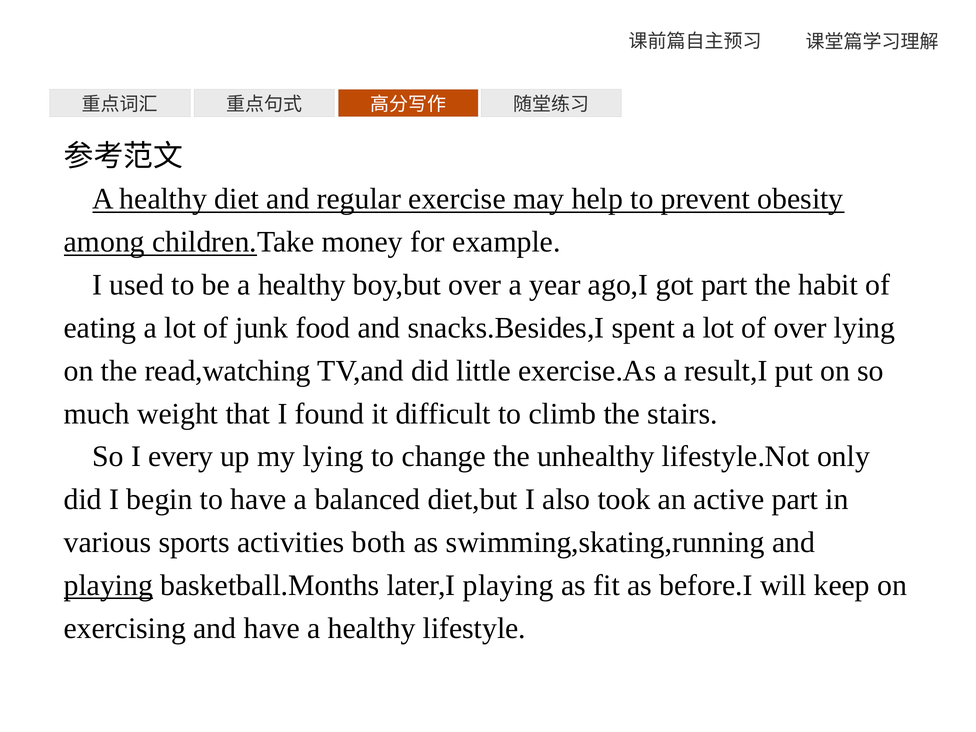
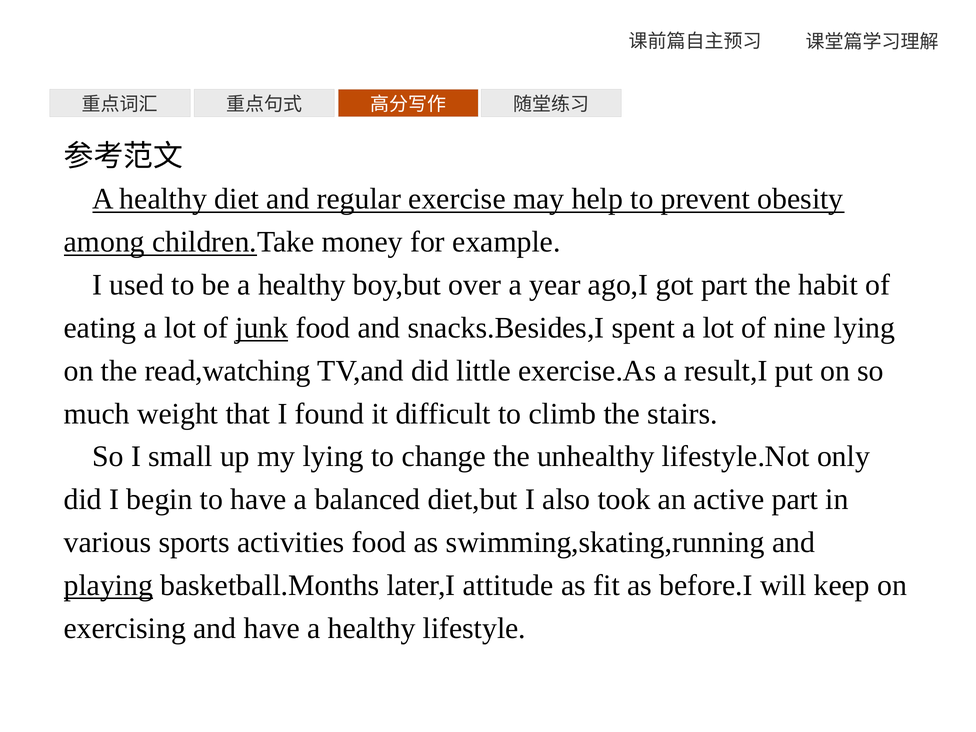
junk underline: none -> present (262, 328)
of over: over -> nine (800, 328)
every: every -> small (180, 457)
activities both: both -> food (379, 542)
later,I playing: playing -> attitude (508, 585)
